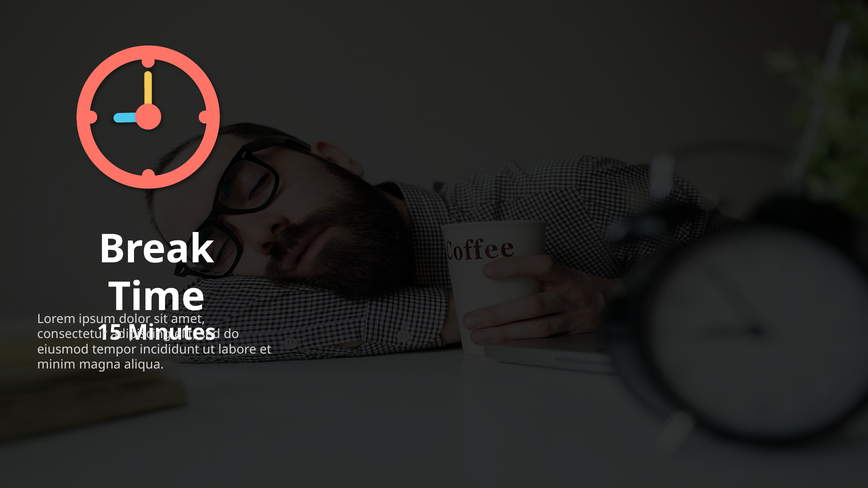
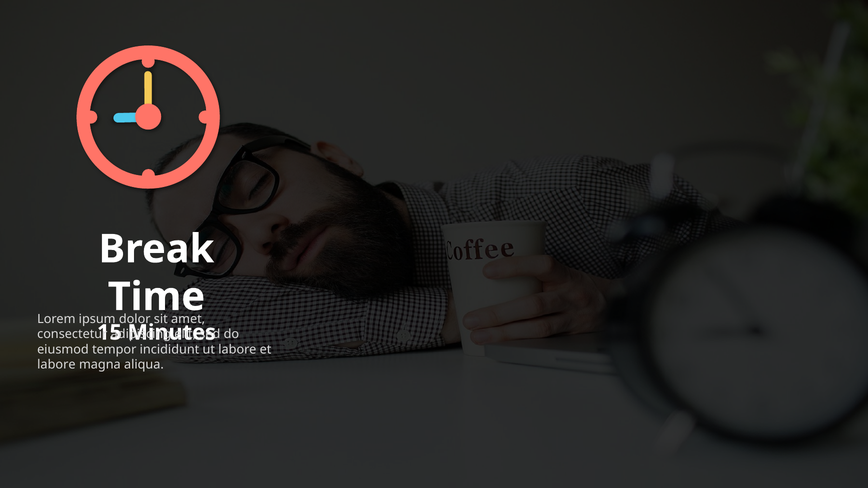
minim: minim -> labore (56, 365)
